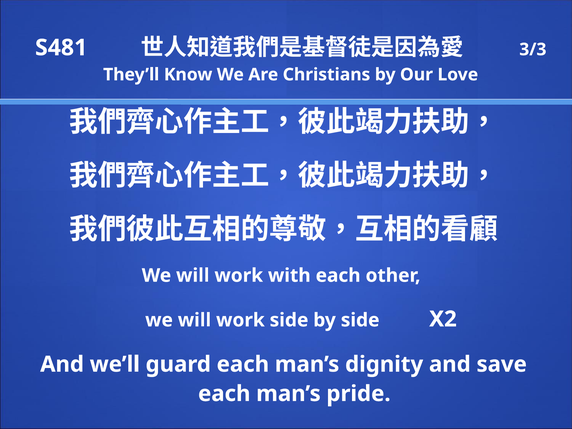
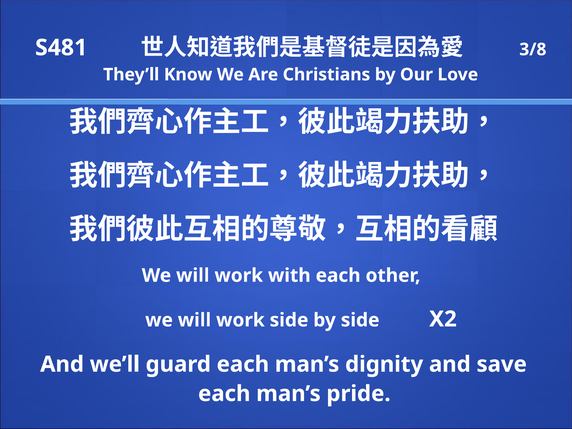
3/3: 3/3 -> 3/8 (533, 49)
